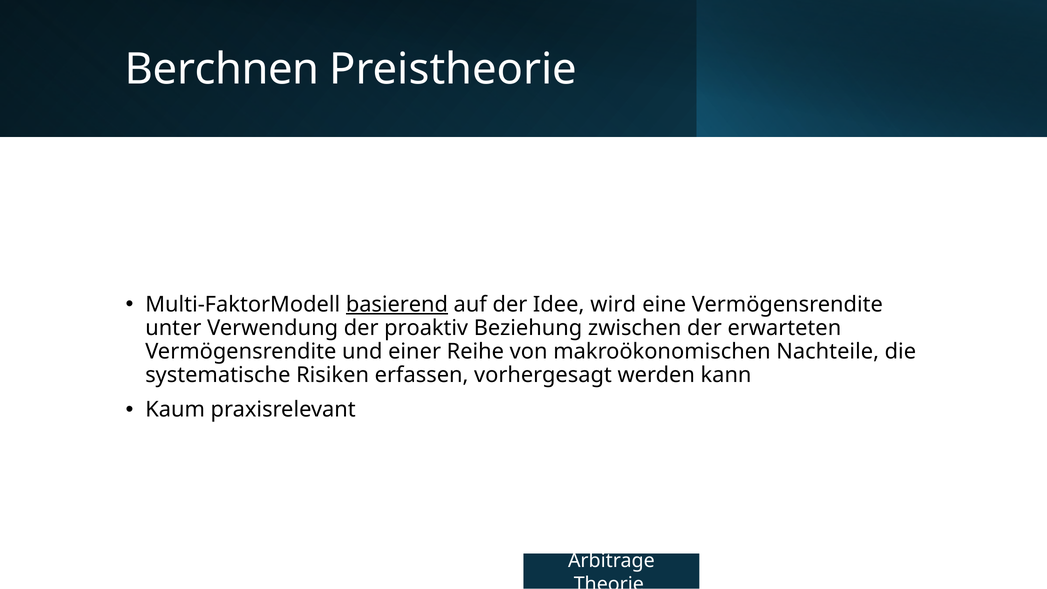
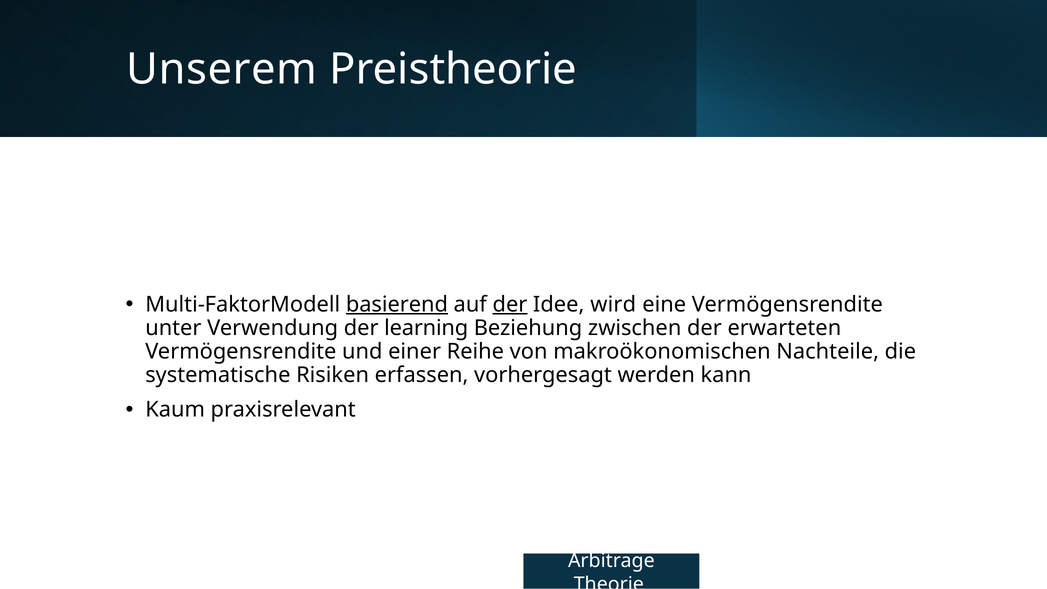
Berchnen: Berchnen -> Unserem (222, 69)
der underline: none -> present (510, 304)
proaktiv: proaktiv -> learning (426, 328)
